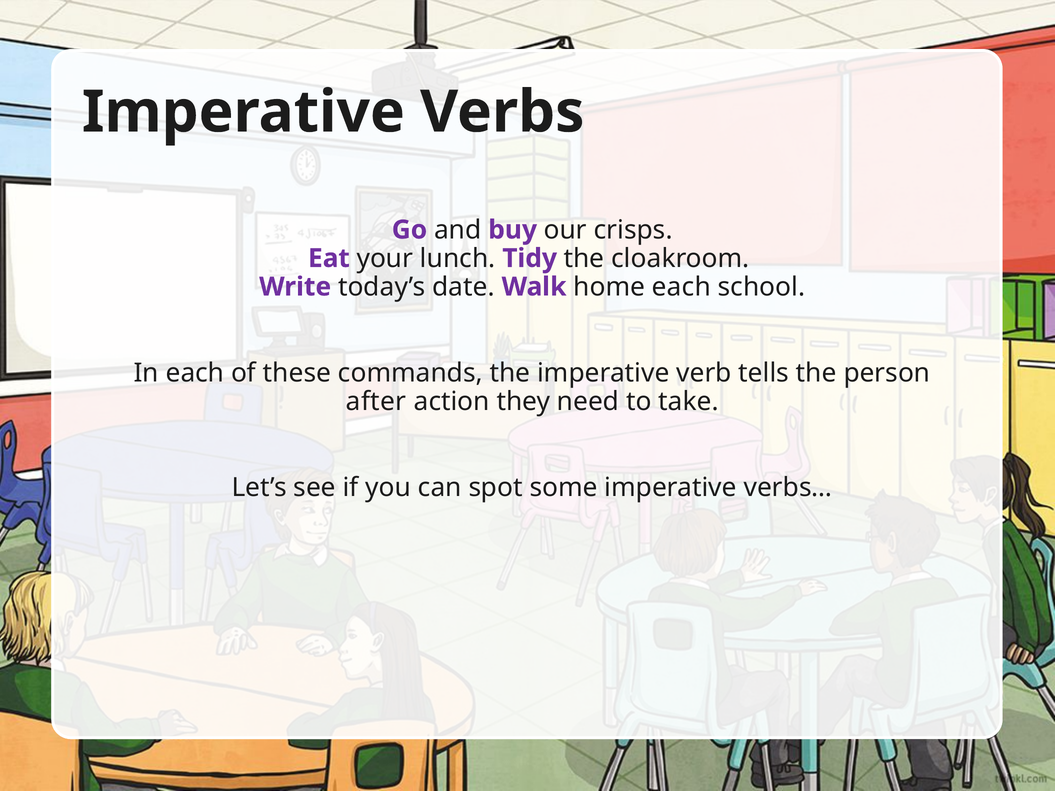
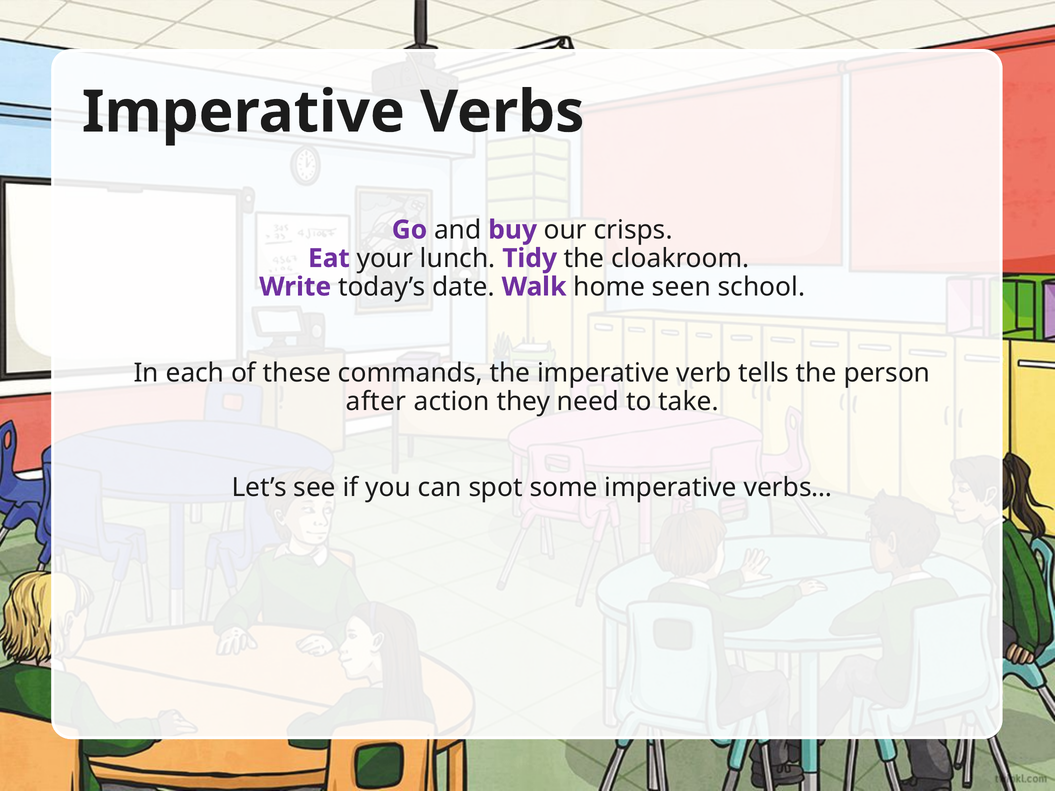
home each: each -> seen (681, 287)
